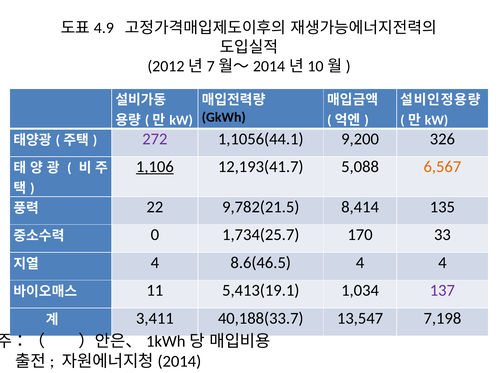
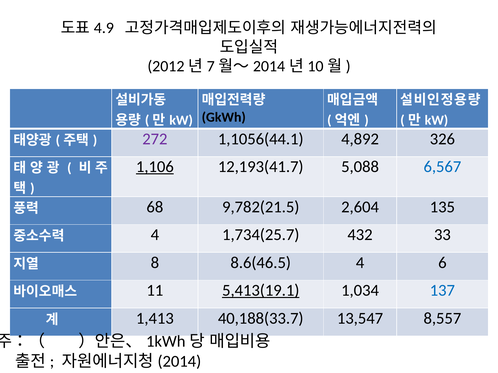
9,200: 9,200 -> 4,892 (360, 139)
6,567 colour: orange -> blue (442, 167)
22: 22 -> 68 (155, 207)
8,414: 8,414 -> 2,604 (360, 207)
0: 0 -> 4 (155, 235)
170: 170 -> 432 (360, 235)
4: 4 -> 8 (155, 263)
4 4: 4 -> 6 (442, 263)
5,413(19.1 underline: none -> present (261, 291)
137 colour: purple -> blue (442, 291)
3,411: 3,411 -> 1,413 (155, 319)
7,198: 7,198 -> 8,557 (442, 319)
